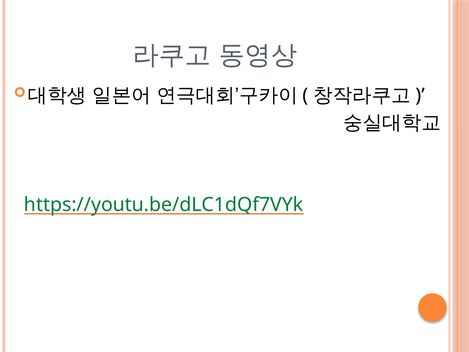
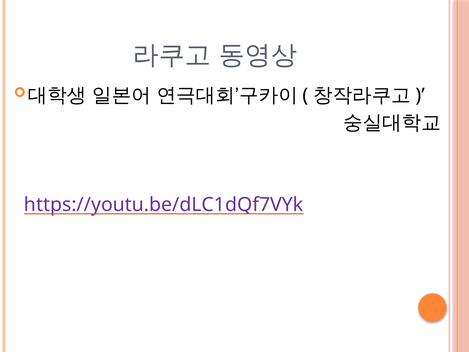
https://youtu.be/dLC1dQf7VYk colour: green -> purple (164, 205)
